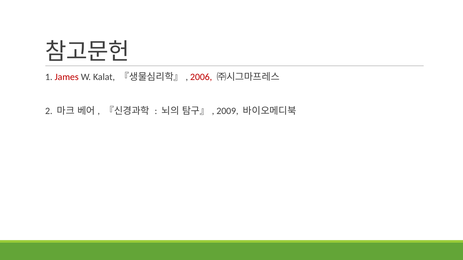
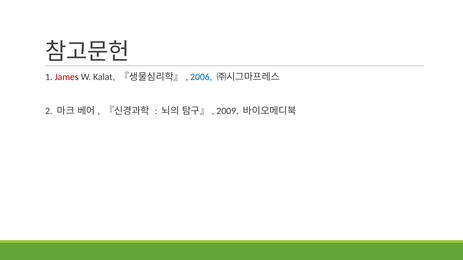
2006 colour: red -> blue (201, 77)
